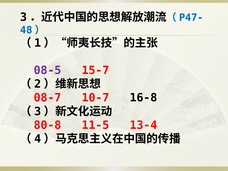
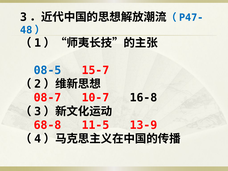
08-5 colour: purple -> blue (48, 70)
80-8: 80-8 -> 68-8 (48, 125)
13-4: 13-4 -> 13-9 (143, 125)
